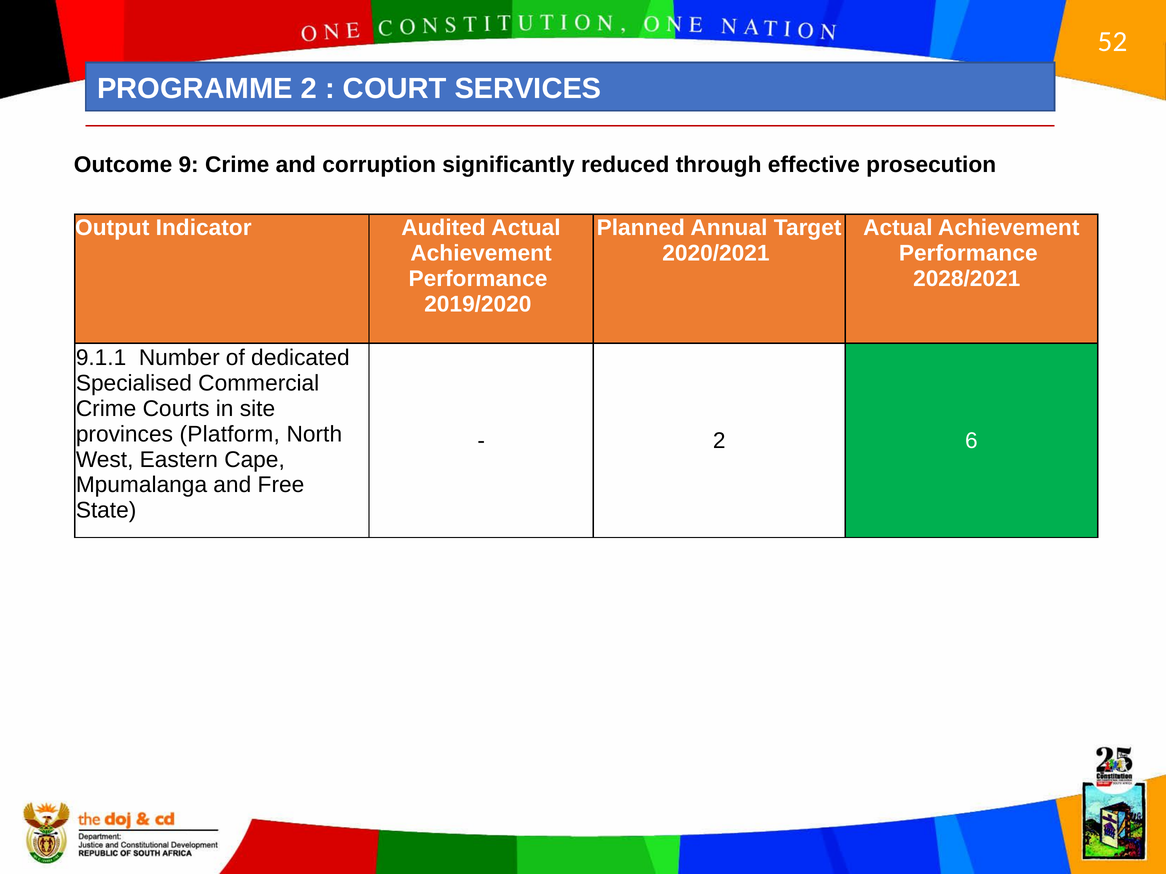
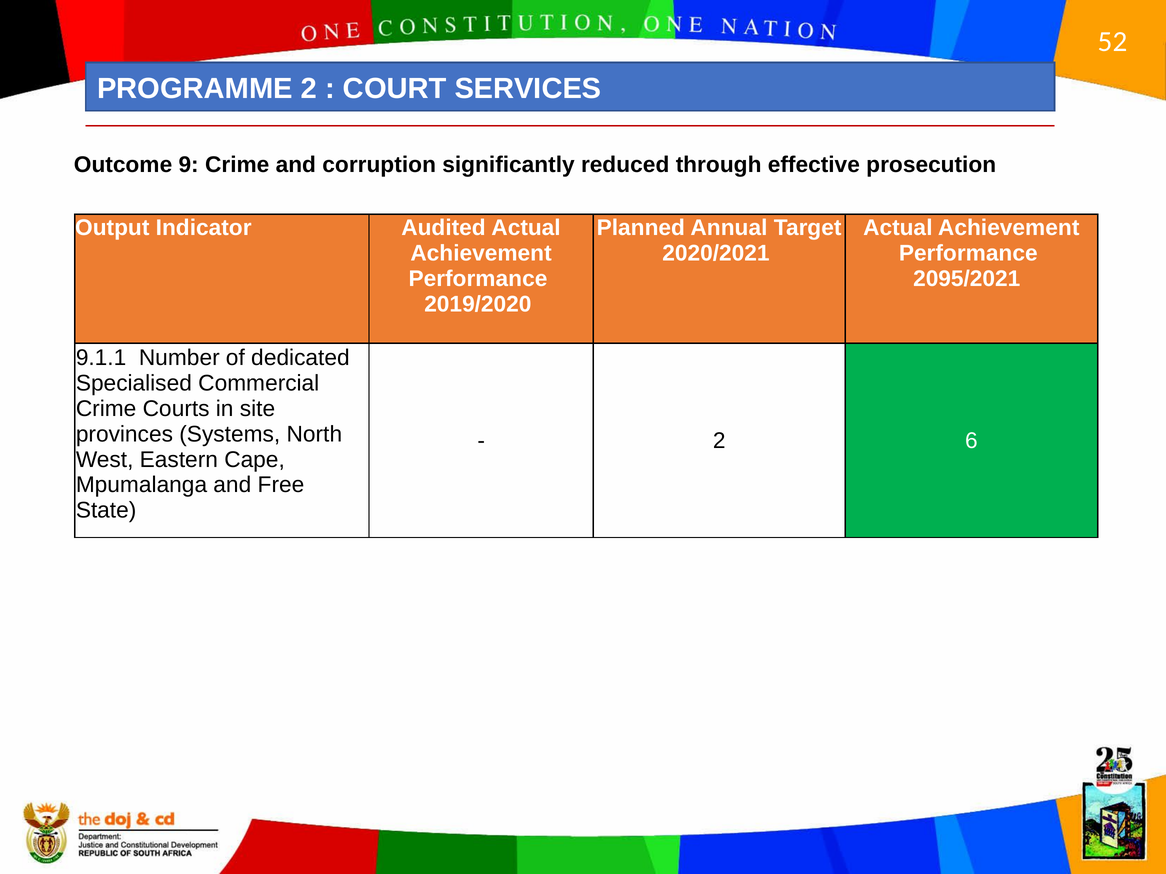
2028/2021: 2028/2021 -> 2095/2021 (967, 279)
Platform: Platform -> Systems (230, 434)
